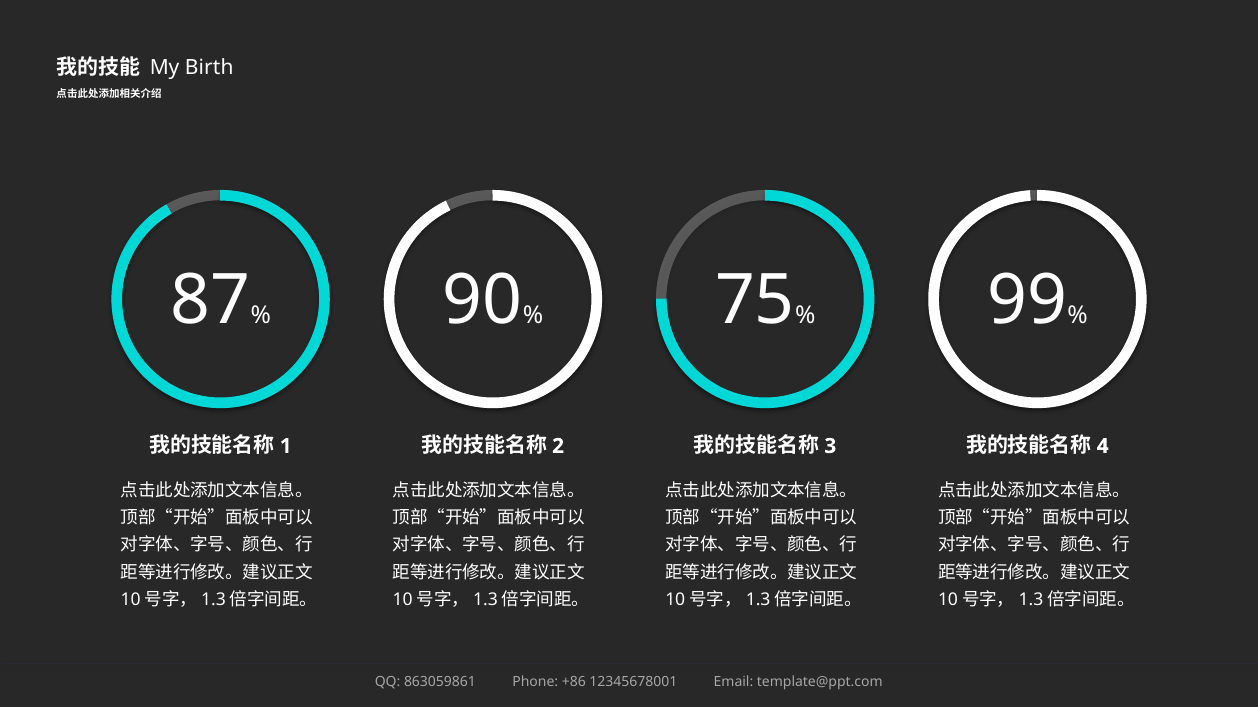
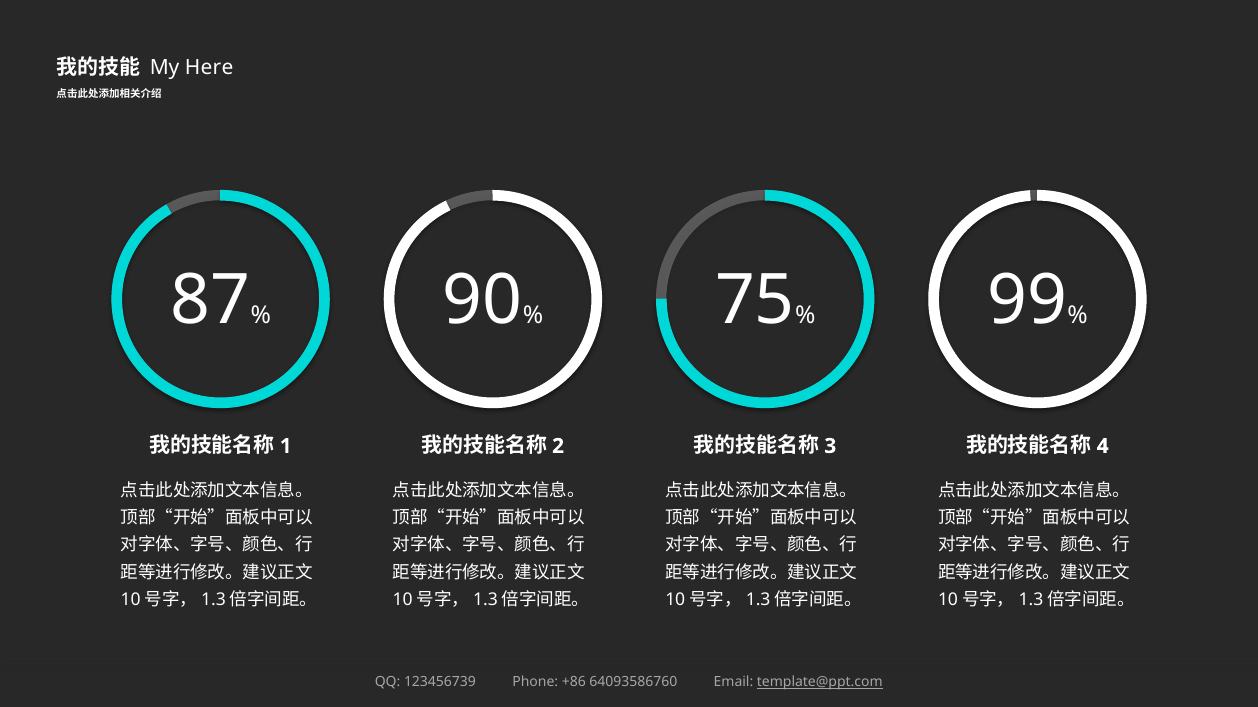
Birth: Birth -> Here (209, 68)
863059861: 863059861 -> 123456739 (440, 683)
12345678001: 12345678001 -> 64093586760 (633, 683)
template@ppt.com underline: none -> present (820, 683)
